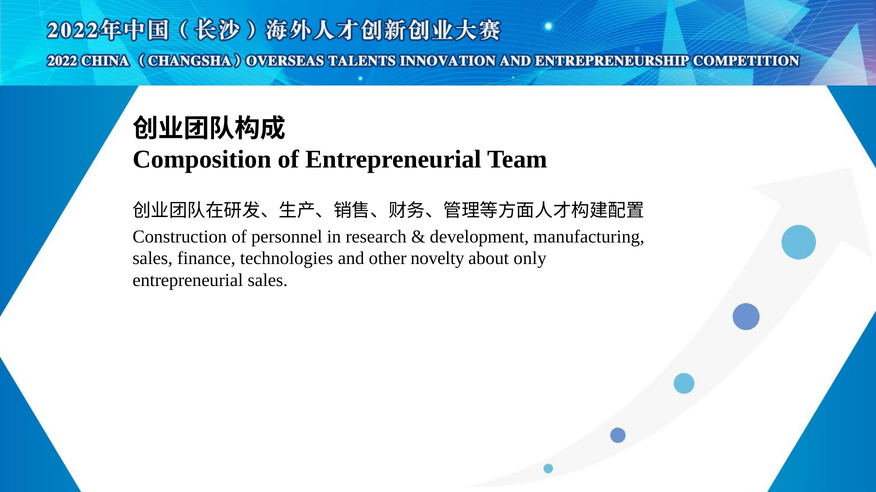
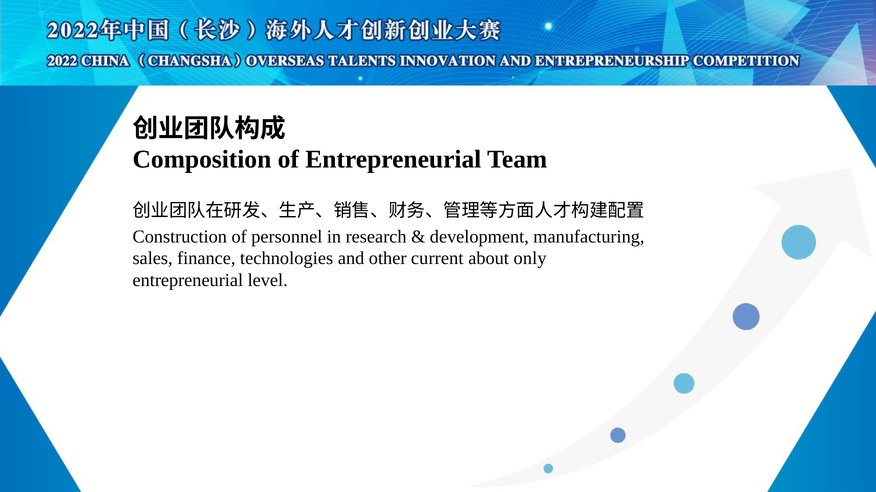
novelty: novelty -> current (437, 259)
entrepreneurial sales: sales -> level (268, 281)
